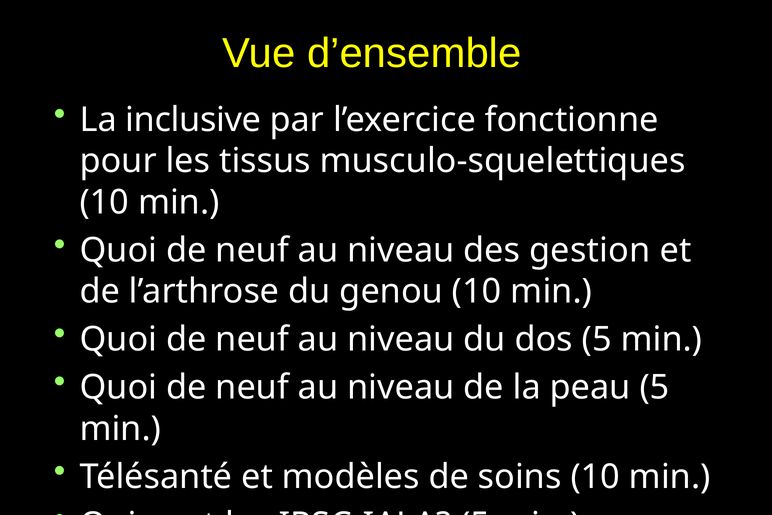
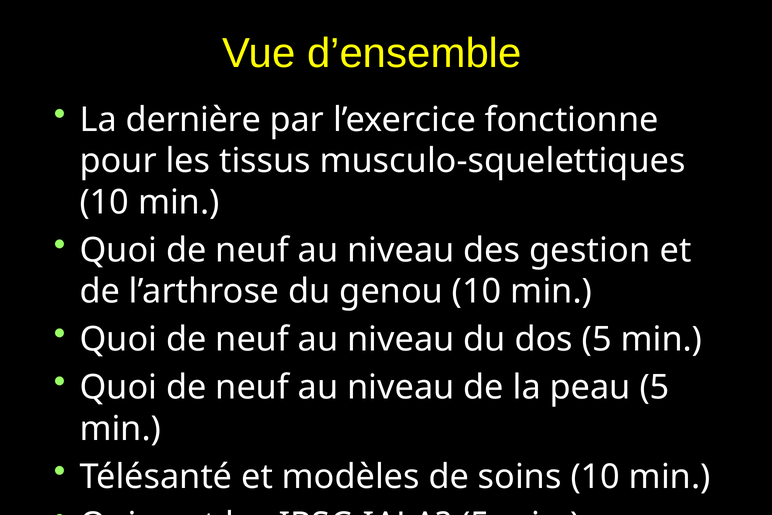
inclusive: inclusive -> dernière (193, 120)
